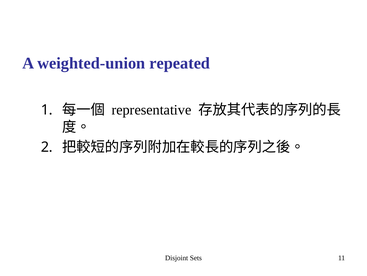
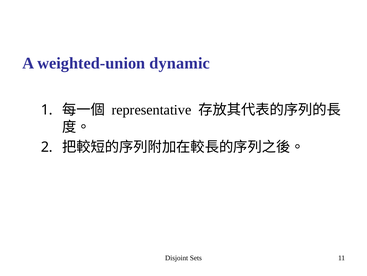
repeated: repeated -> dynamic (180, 63)
